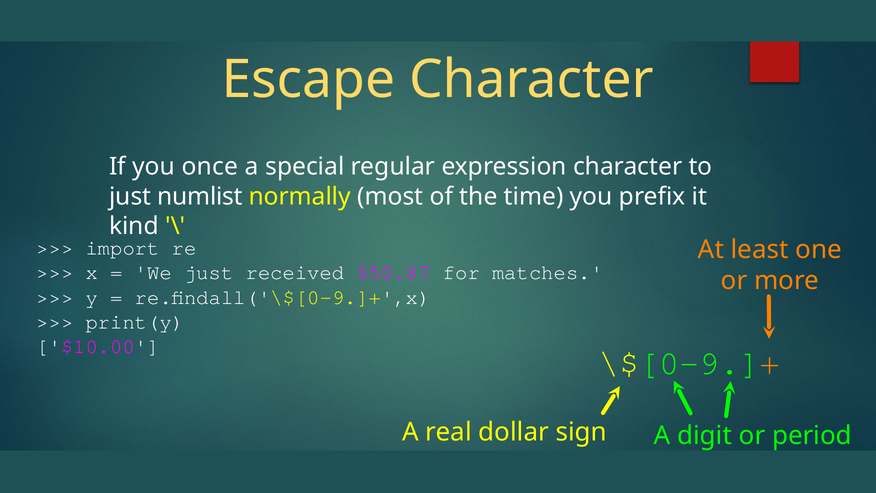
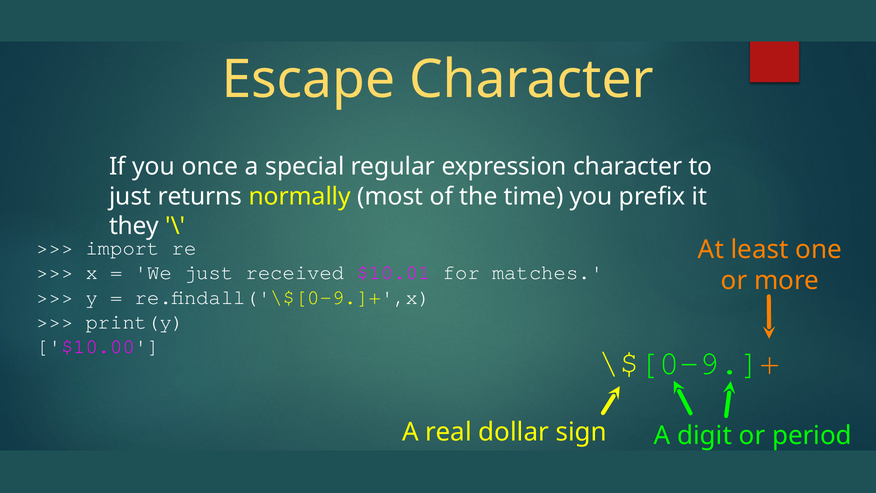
numlist: numlist -> returns (200, 196)
kind: kind -> they (134, 226)
$50.87: $50.87 -> $10.01 (394, 273)
